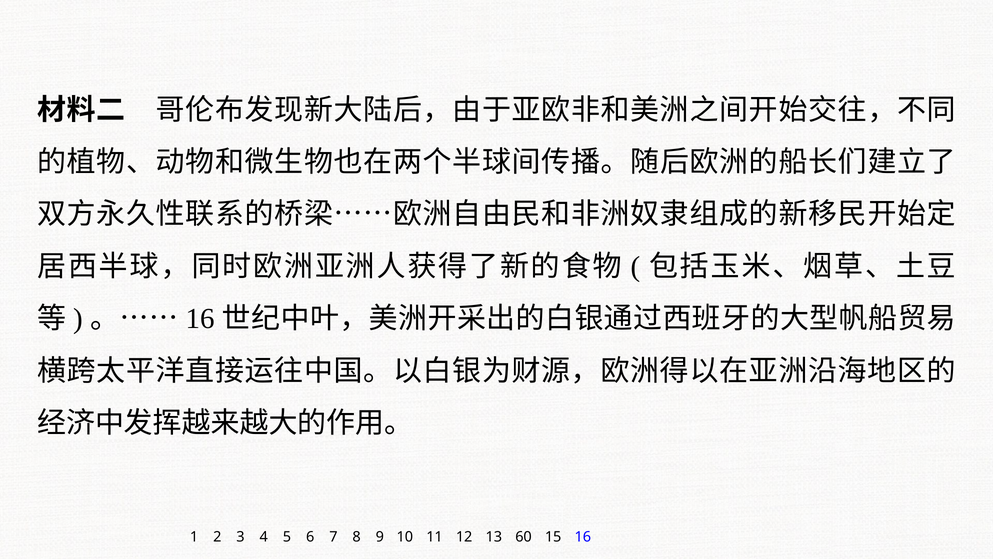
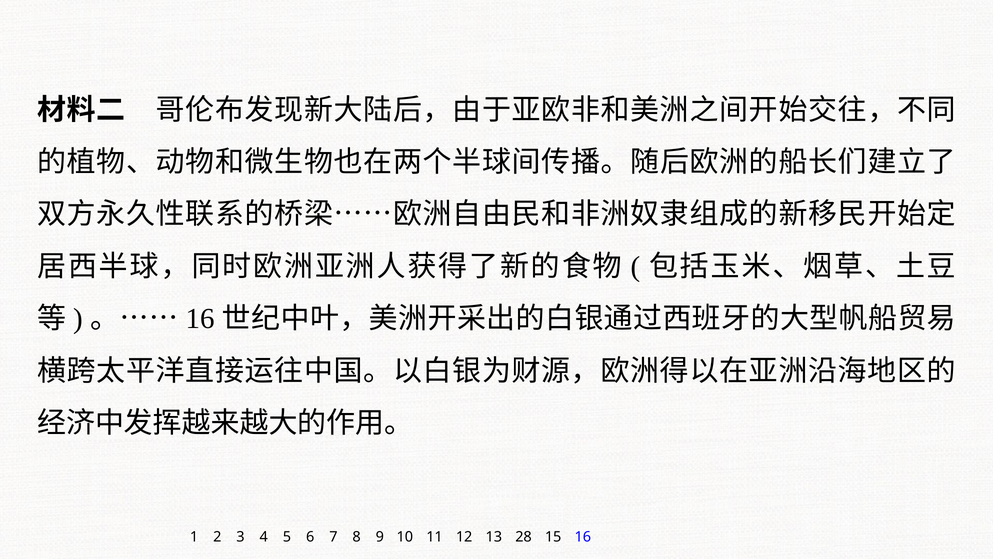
60: 60 -> 28 (524, 537)
